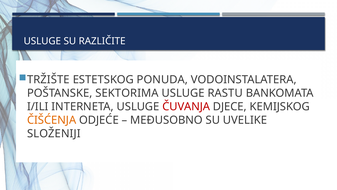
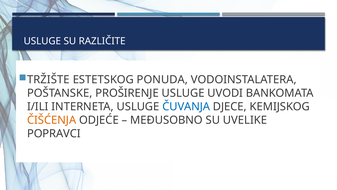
SEKTORIMA: SEKTORIMA -> PROŠIRENJE (127, 93)
RASTU: RASTU -> UVODI (225, 93)
ČUVANJA colour: red -> blue (186, 106)
SLOŽENIJI: SLOŽENIJI -> POPRAVCI (54, 133)
